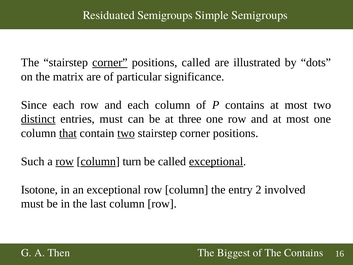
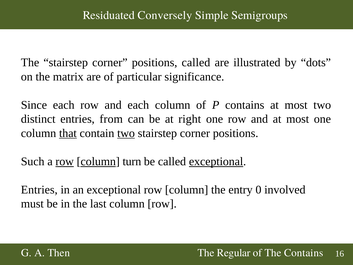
Residuated Semigroups: Semigroups -> Conversely (165, 15)
corner underline: present -> none (110, 62)
distinct underline: present -> none (38, 119)
entries must: must -> from (111, 119)
three: three -> right (190, 119)
Isotone: Isotone -> Entries (39, 190)
2: 2 -> 0 (258, 190)
Biggest: Biggest -> Regular (234, 253)
